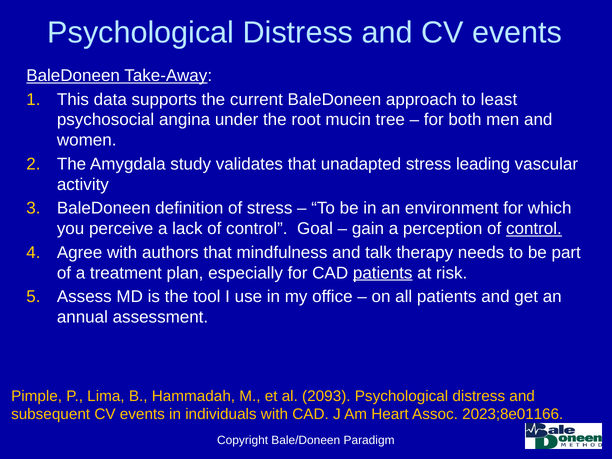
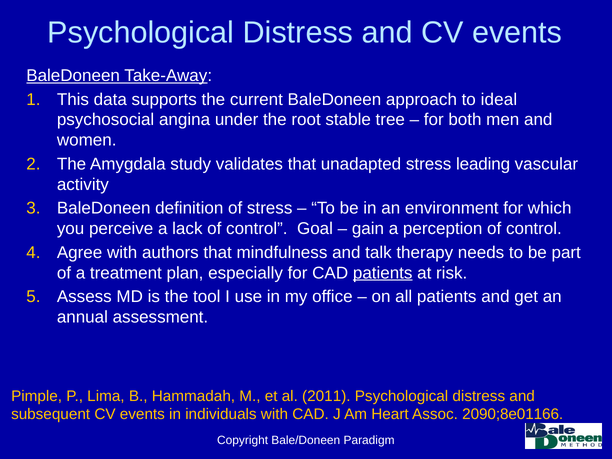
least: least -> ideal (499, 99)
mucin: mucin -> stable (348, 120)
control underline: present -> none (534, 229)
2093: 2093 -> 2011 (326, 396)
2023;8e01166: 2023;8e01166 -> 2090;8e01166 (513, 414)
